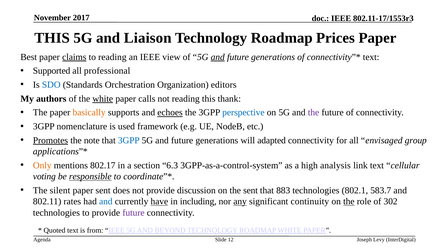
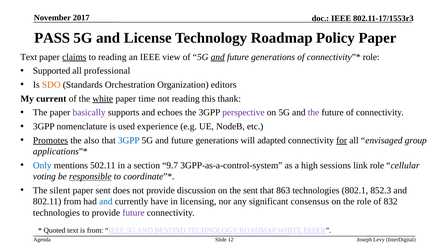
THIS: THIS -> PASS (52, 38)
Liaison: Liaison -> License (148, 38)
Prices: Prices -> Policy (335, 38)
Best: Best -> Text (29, 57)
text: text -> role (371, 57)
SDO colour: blue -> orange (51, 85)
authors: authors -> current (51, 99)
calls: calls -> time (147, 99)
basically colour: orange -> purple (89, 113)
echoes underline: present -> none (170, 113)
perspective colour: blue -> purple (243, 113)
framework: framework -> experience (158, 127)
note: note -> also (92, 141)
for underline: none -> present (342, 141)
Only colour: orange -> blue (42, 166)
802.17: 802.17 -> 502.11 (103, 166)
6.3: 6.3 -> 9.7 (170, 166)
analysis: analysis -> sessions (335, 166)
link text: text -> role (377, 166)
883: 883 -> 863 (283, 191)
583.7: 583.7 -> 852.3 (381, 191)
802.11 rates: rates -> from (72, 202)
have underline: present -> none (159, 202)
including: including -> licensing (198, 202)
any underline: present -> none (240, 202)
continuity: continuity -> consensus (310, 202)
the underline: present -> none (349, 202)
302: 302 -> 832 (391, 202)
